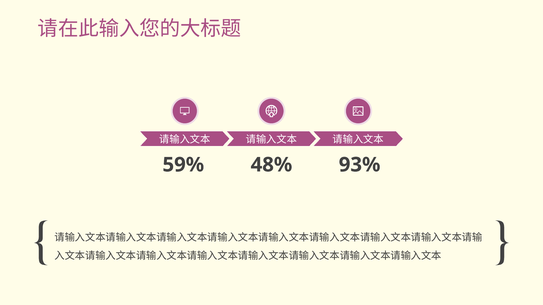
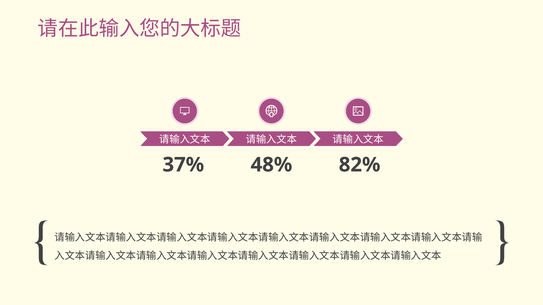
59%: 59% -> 37% (183, 165)
93%: 93% -> 82% (360, 165)
